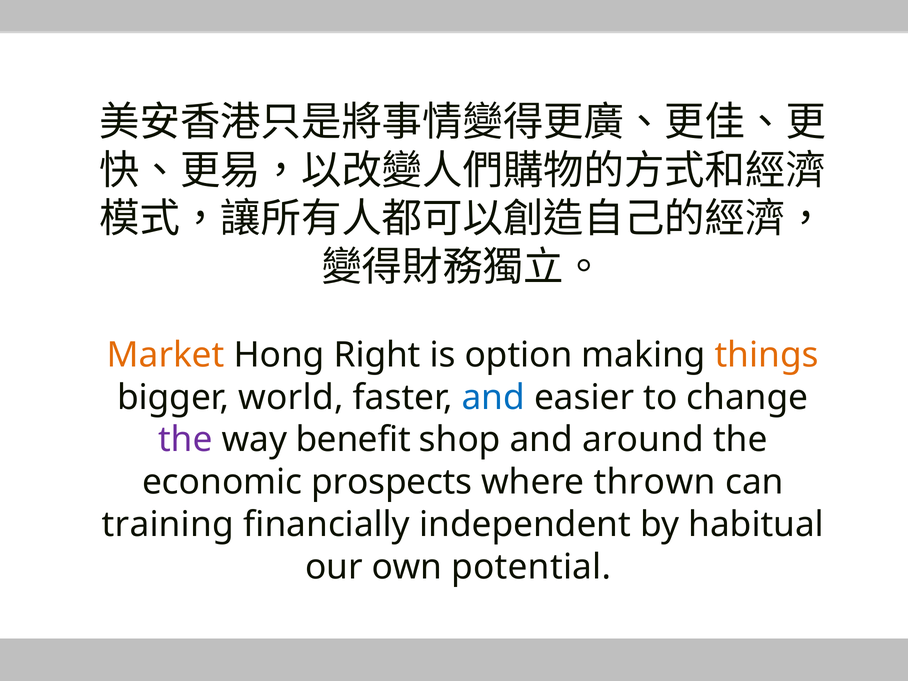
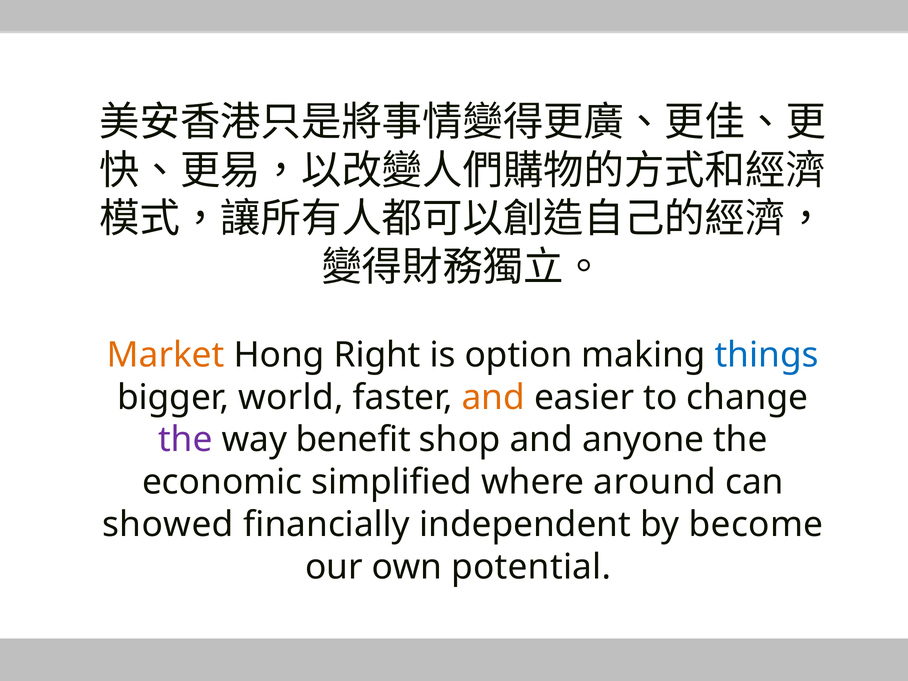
things colour: orange -> blue (767, 355)
and colour: blue -> orange (493, 397)
around: around -> anyone (643, 440)
prospects: prospects -> simplified (392, 482)
thrown: thrown -> around (655, 482)
training: training -> showed (168, 525)
habitual: habitual -> become (756, 525)
